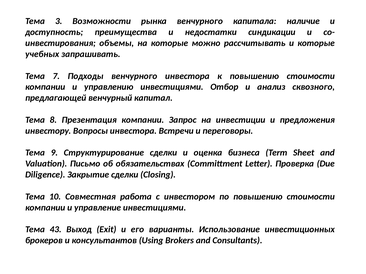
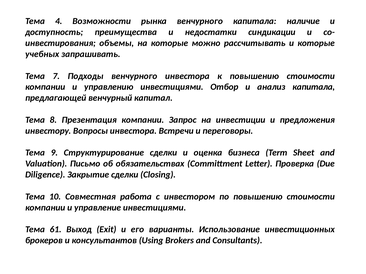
3: 3 -> 4 (59, 21)
анализ сквозного: сквозного -> капитала (314, 87)
43: 43 -> 61 (56, 230)
